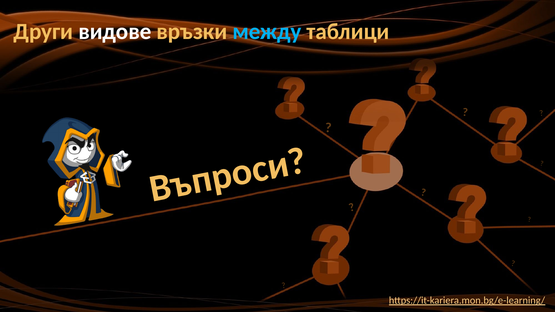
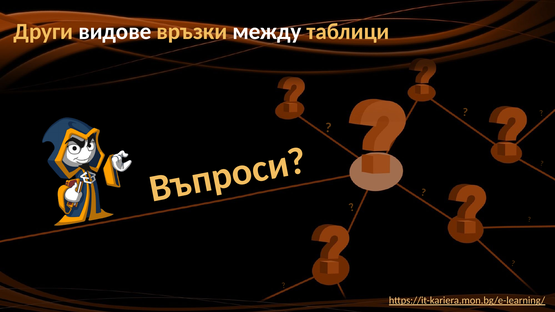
между colour: light blue -> white (267, 31)
